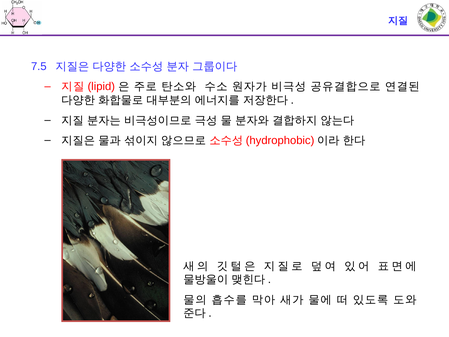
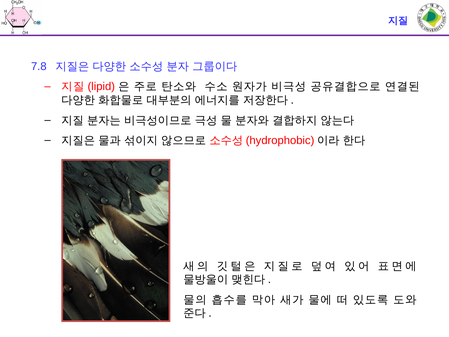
7.5: 7.5 -> 7.8 (39, 66)
